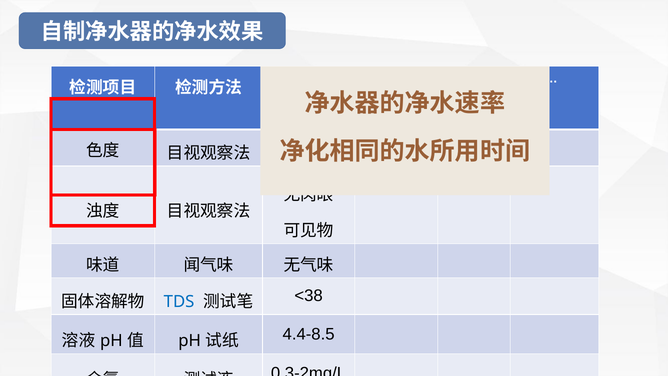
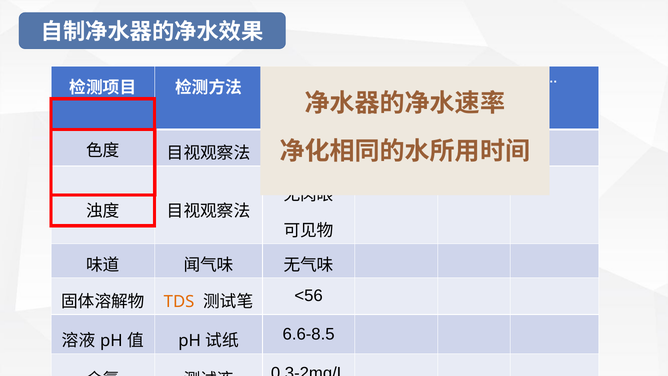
TDS colour: blue -> orange (179, 301)
<38: <38 -> <56 (309, 295)
4.4-8.5: 4.4-8.5 -> 6.6-8.5 (309, 334)
